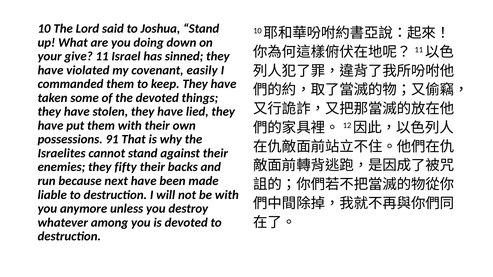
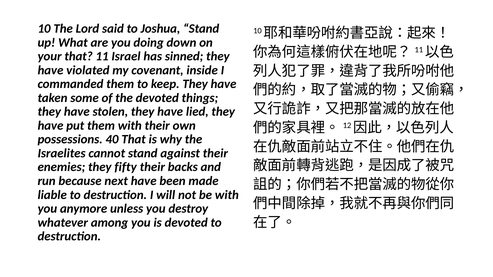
your give: give -> that (79, 56)
easily: easily -> inside (202, 70)
91: 91 -> 40 (112, 140)
